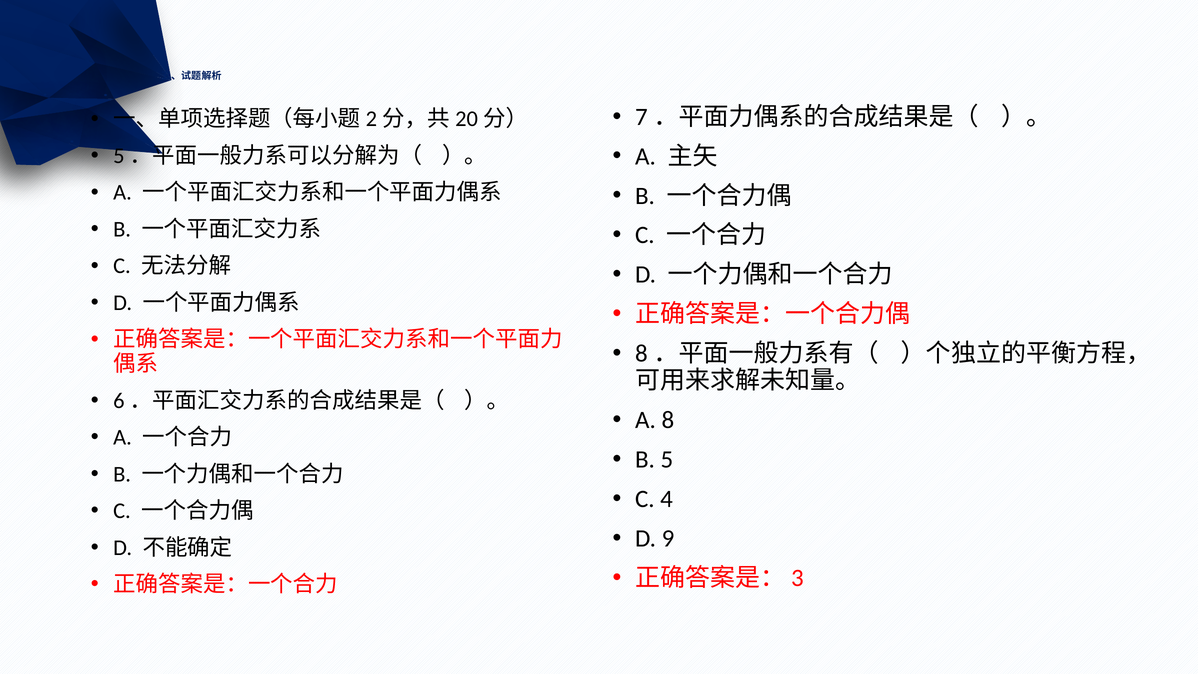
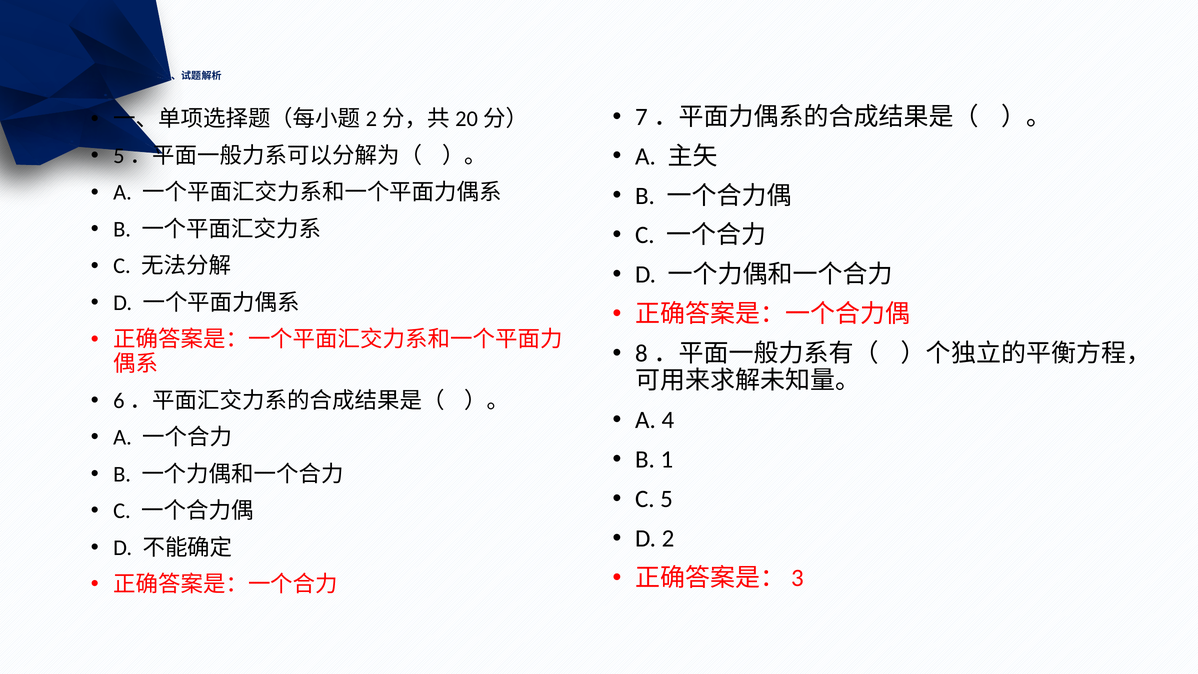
8: 8 -> 4 (668, 420)
5: 5 -> 1 (667, 460)
4: 4 -> 5 (667, 499)
9: 9 -> 2 (668, 539)
